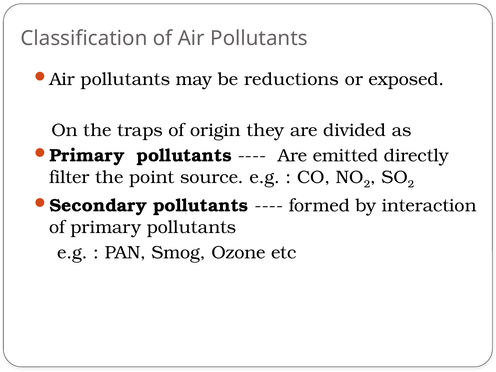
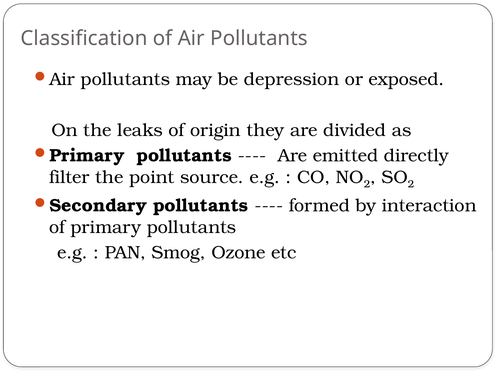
reductions: reductions -> depression (292, 79)
traps: traps -> leaks (140, 130)
